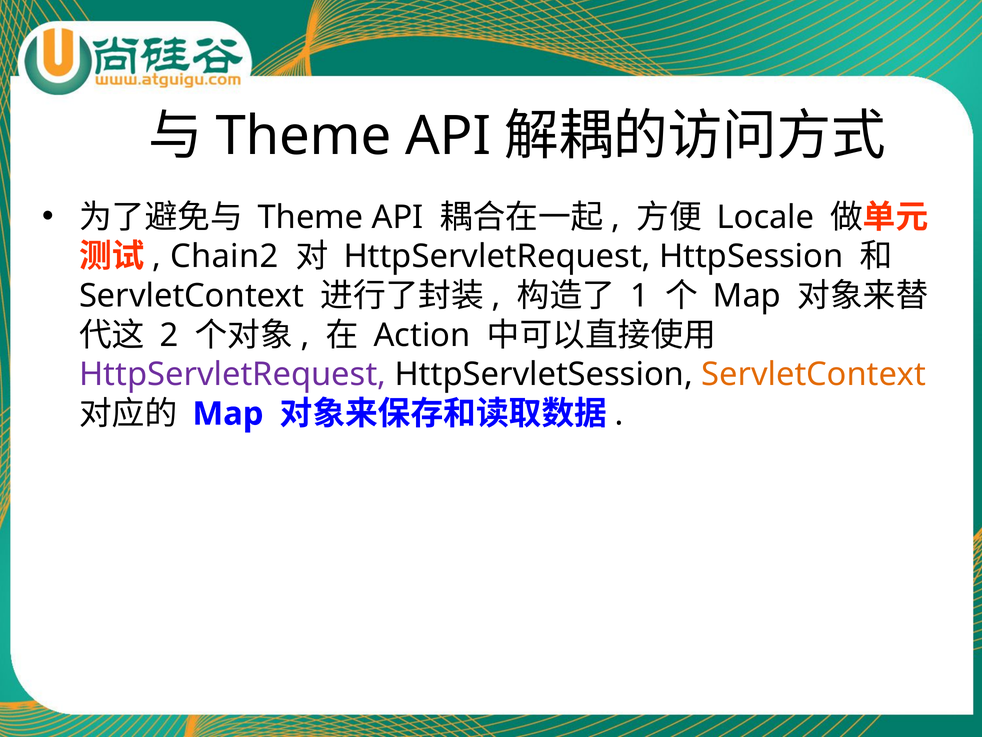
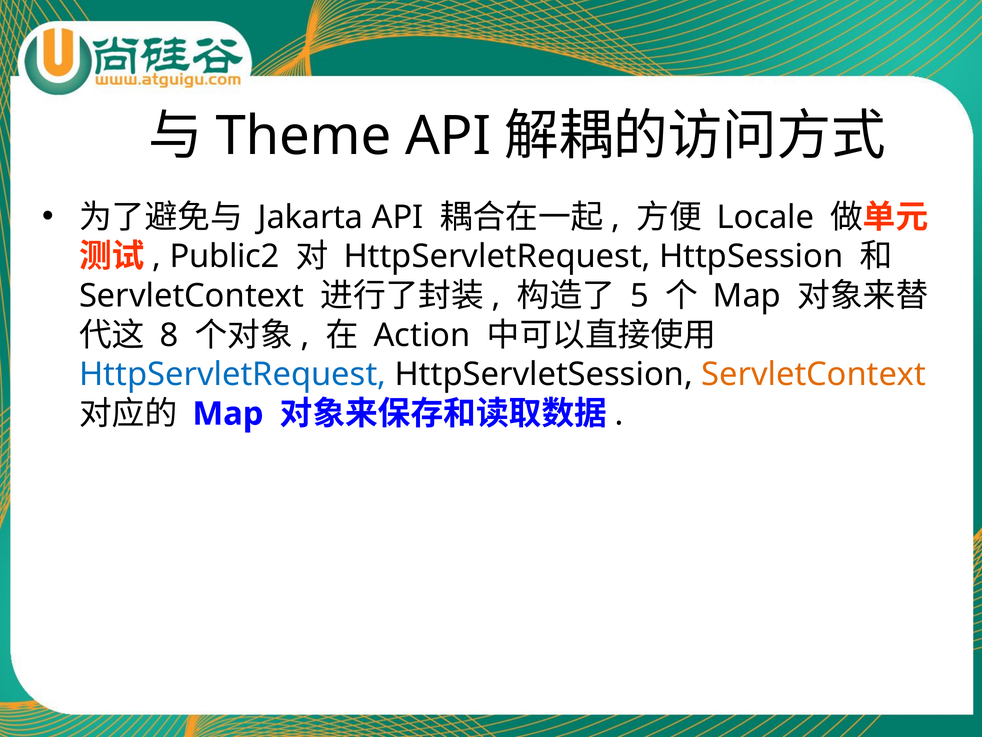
Theme: Theme -> Jakarta (311, 217)
Chain2: Chain2 -> Public2 (225, 256)
1: 1 -> 5 (639, 296)
2: 2 -> 8 (169, 335)
HttpServletRequest colour: purple -> blue (233, 374)
